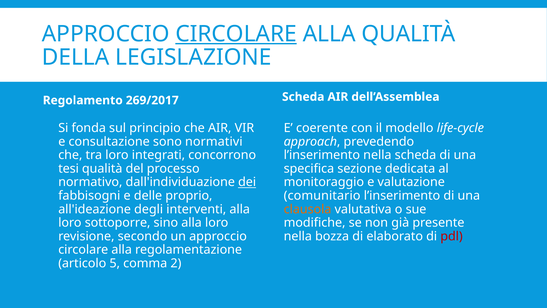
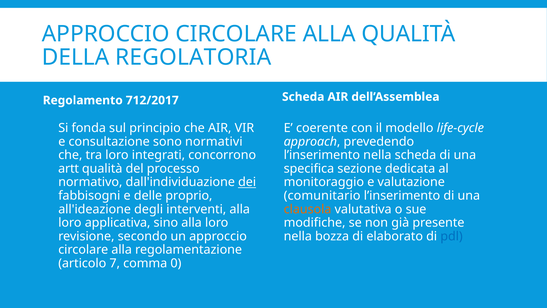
CIRCOLARE underline: present -> none (236, 34)
LEGISLAZIONE: LEGISLAZIONE -> REGOLATORIA (193, 57)
269/2017: 269/2017 -> 712/2017 (152, 100)
tesi: tesi -> artt (69, 168)
sottoporre: sottoporre -> applicativa (118, 223)
pdl colour: red -> blue (452, 236)
5: 5 -> 7 (115, 263)
2: 2 -> 0 (176, 263)
